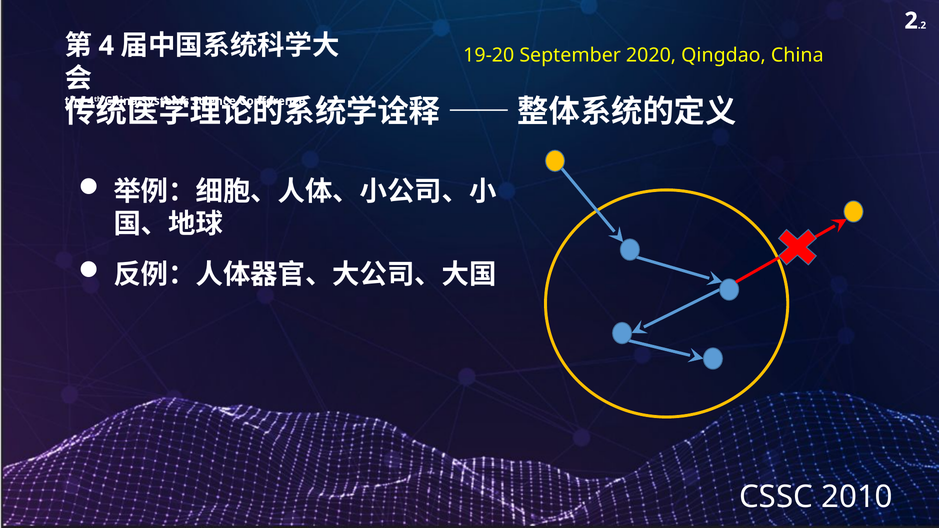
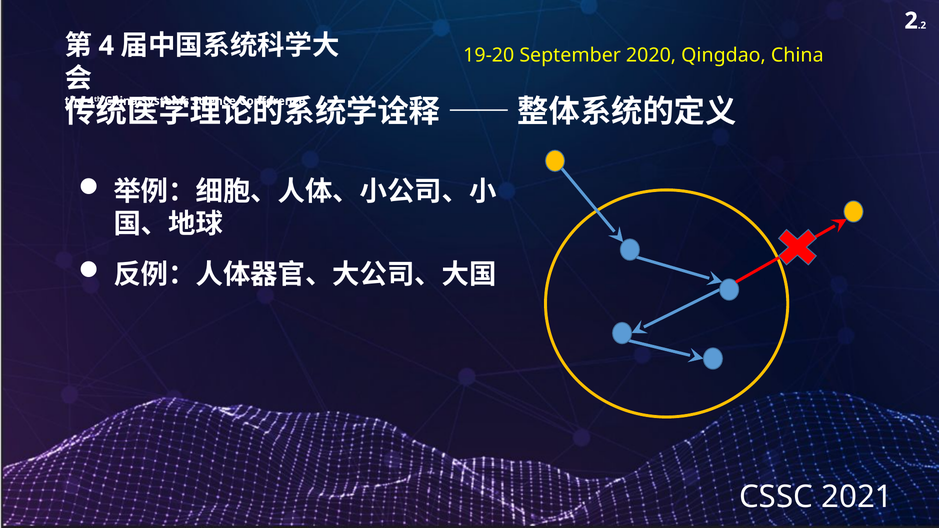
2010: 2010 -> 2021 (857, 497)
